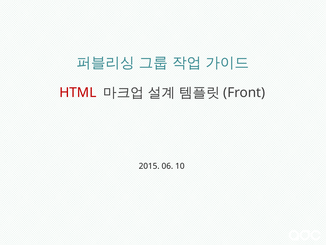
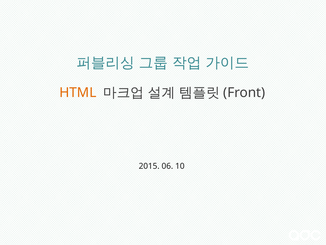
HTML colour: red -> orange (78, 93)
